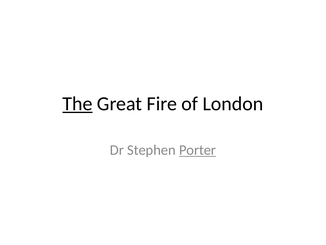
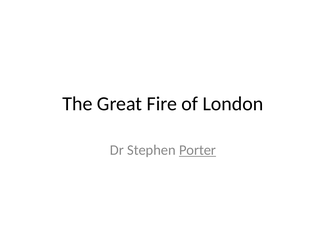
The underline: present -> none (77, 104)
